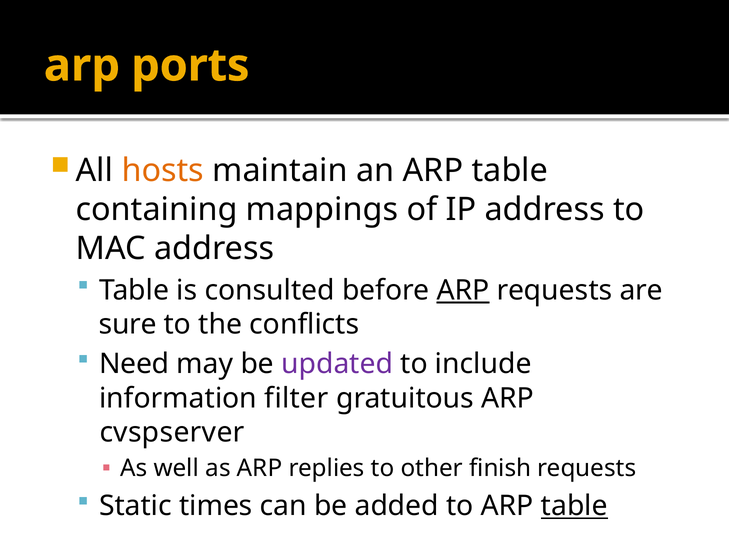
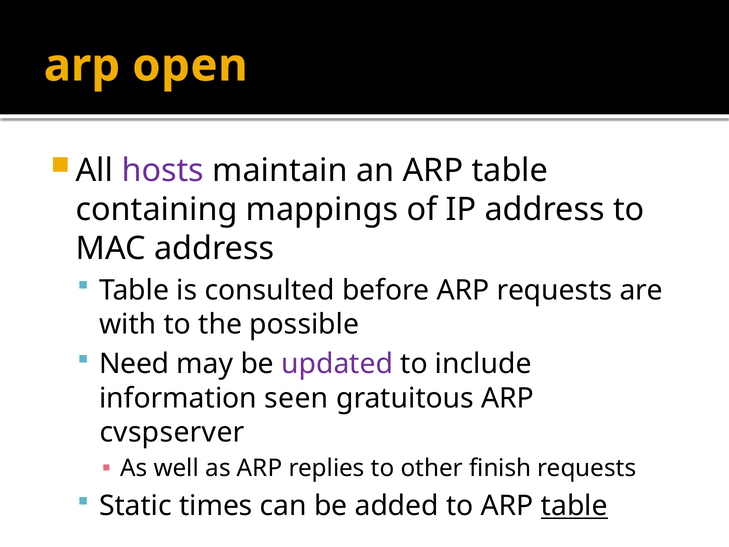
ports: ports -> open (190, 65)
hosts colour: orange -> purple (163, 171)
ARP underline: present -> none (463, 290)
sure: sure -> with (128, 324)
conflicts: conflicts -> possible (304, 324)
filter: filter -> seen (296, 398)
